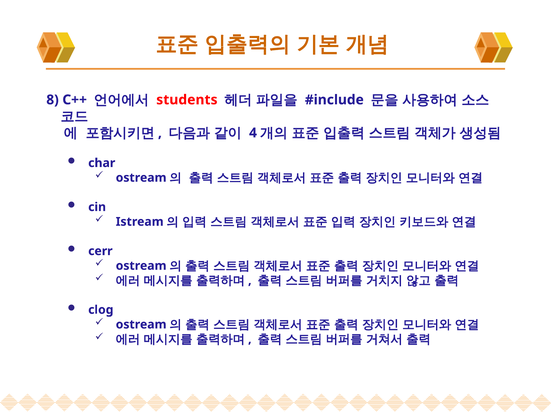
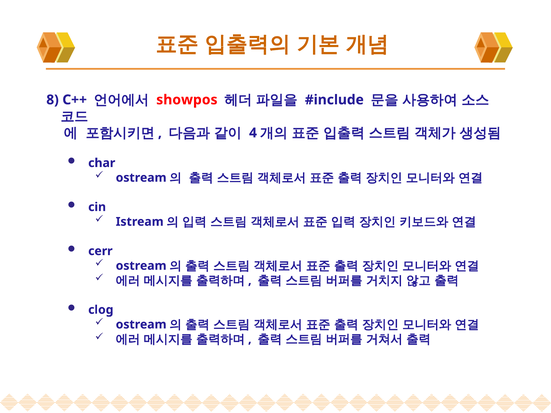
students: students -> showpos (187, 100)
